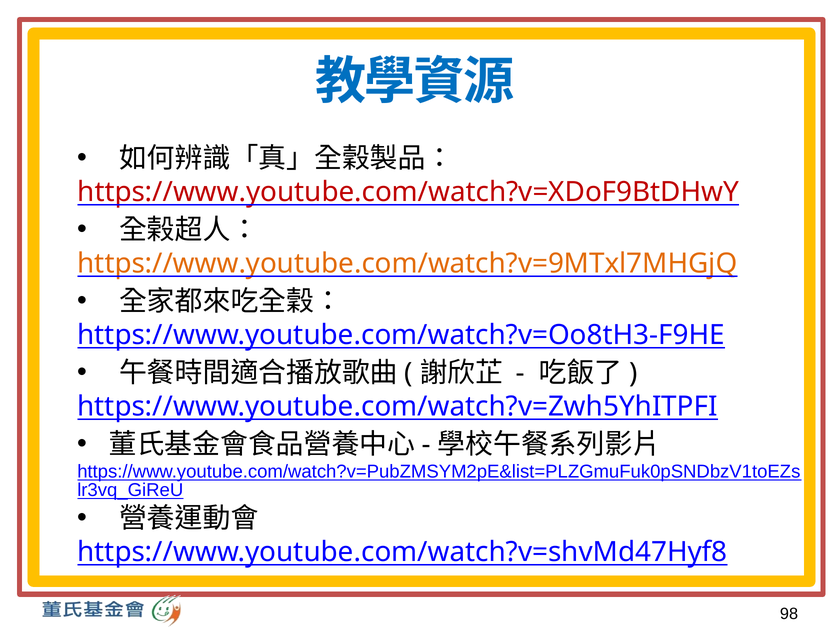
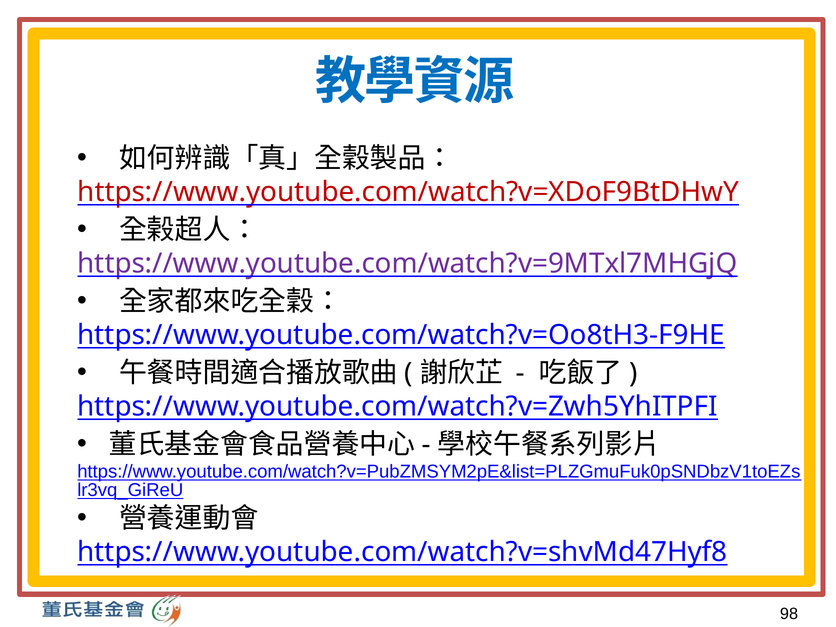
https://www.youtube.com/watch?v=9MTxl7MHGjQ colour: orange -> purple (407, 263)
